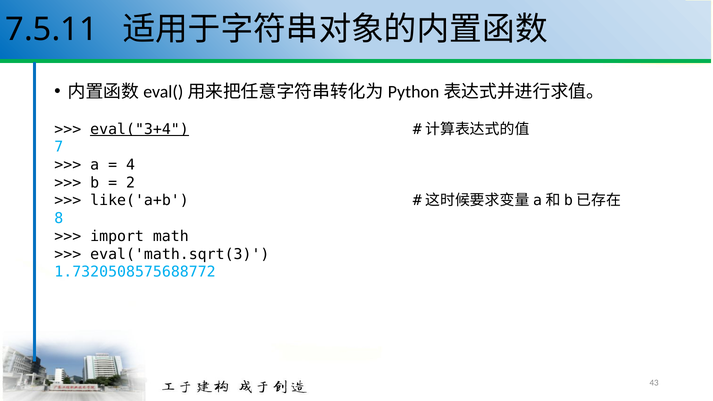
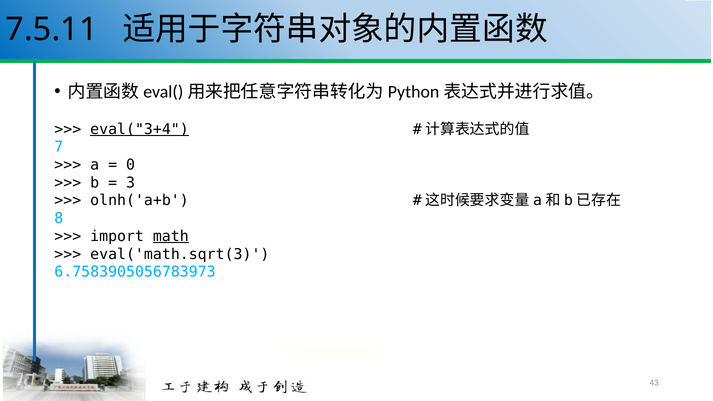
4: 4 -> 0 (131, 165)
2: 2 -> 3 (131, 183)
like('a+b: like('a+b -> olnh('a+b (139, 201)
math underline: none -> present (171, 236)
1.7320508575688772: 1.7320508575688772 -> 6.7583905056783973 (135, 272)
